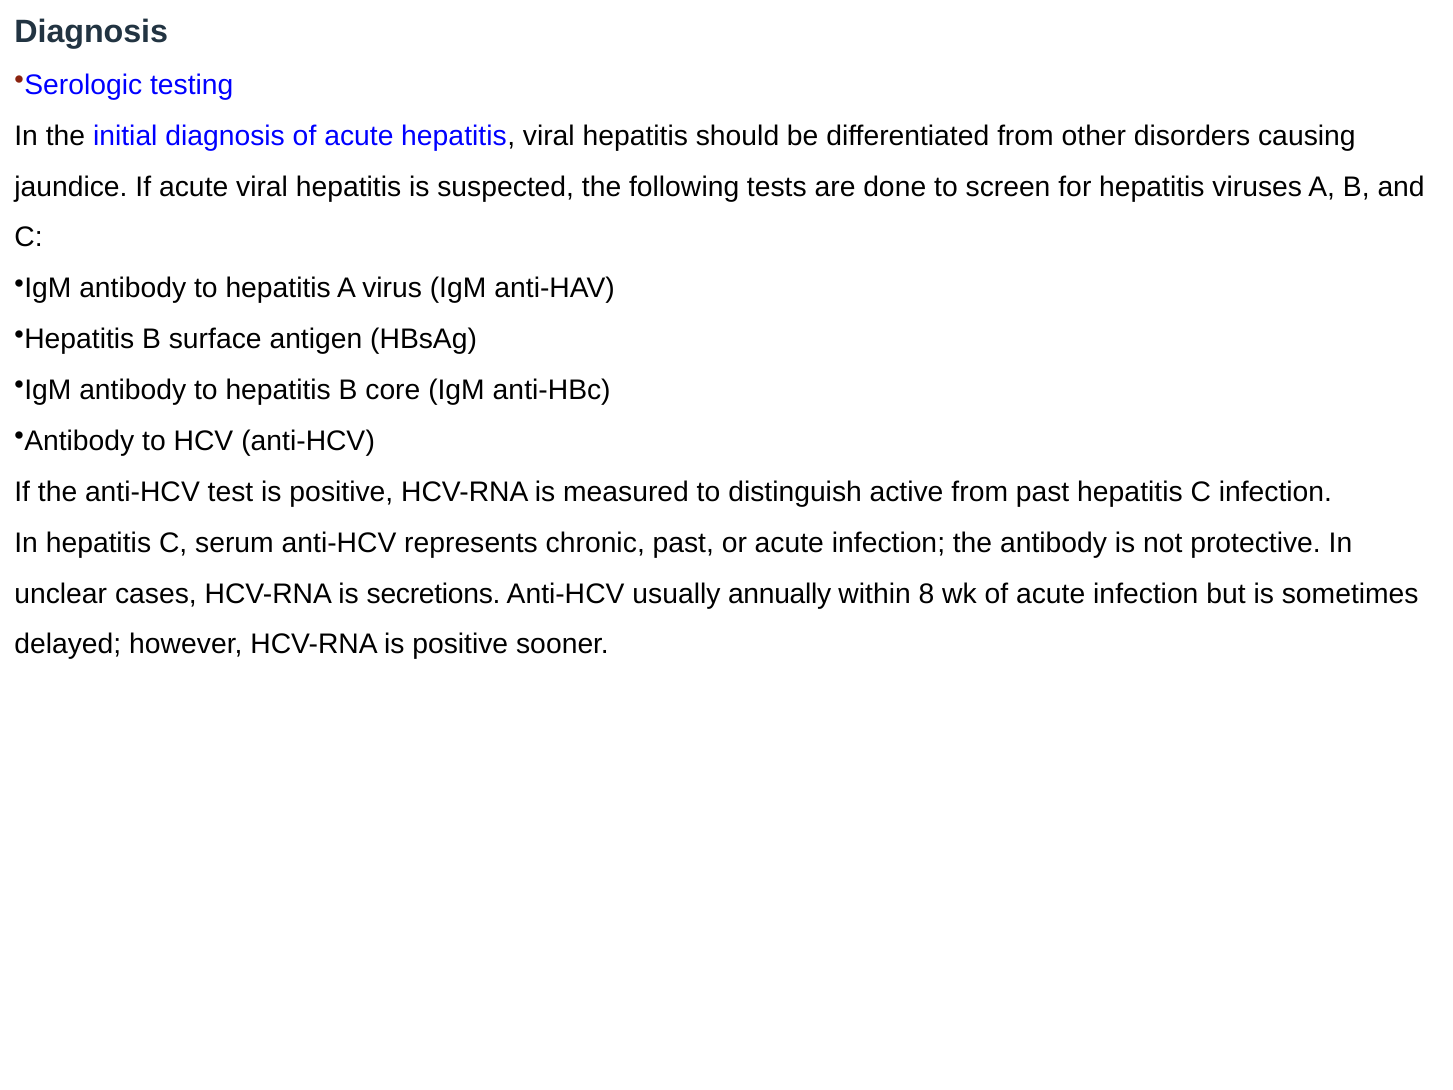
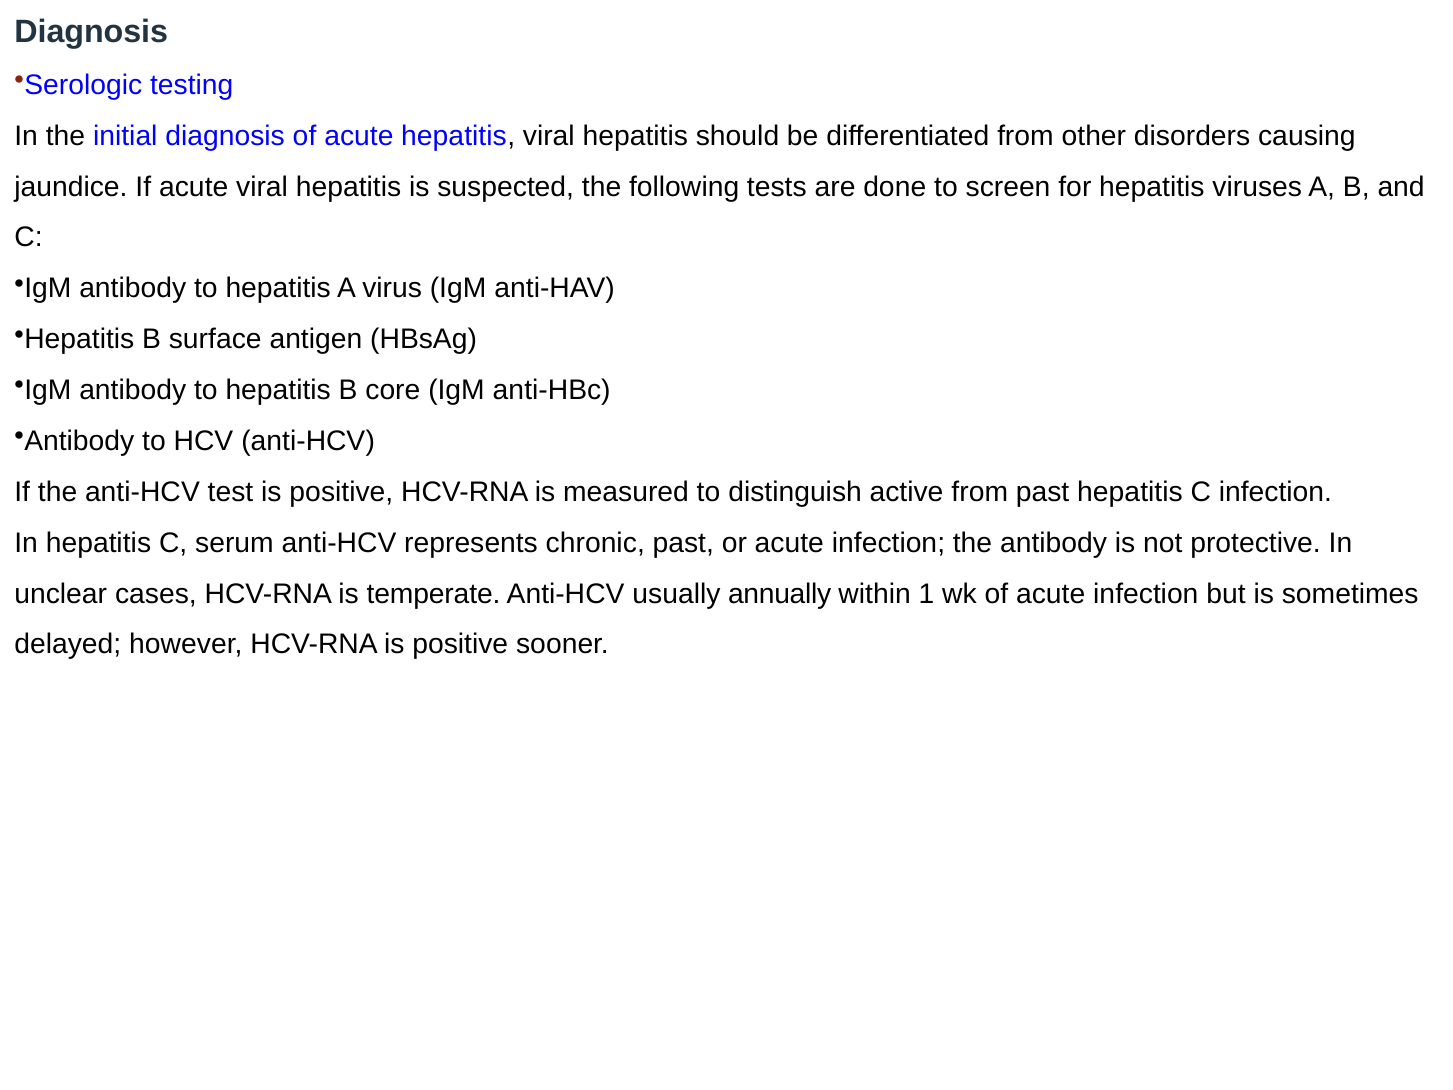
secretions: secretions -> temperate (434, 594)
8: 8 -> 1 (927, 594)
